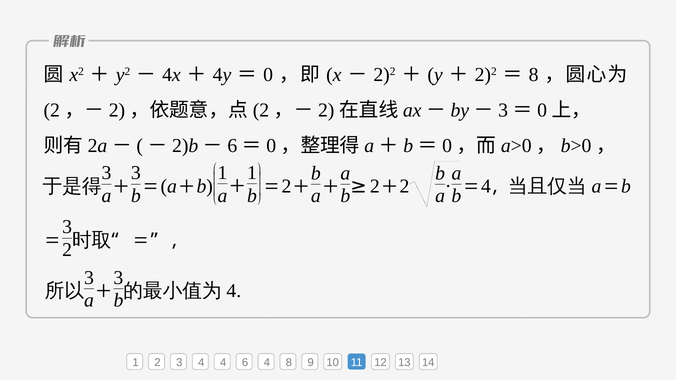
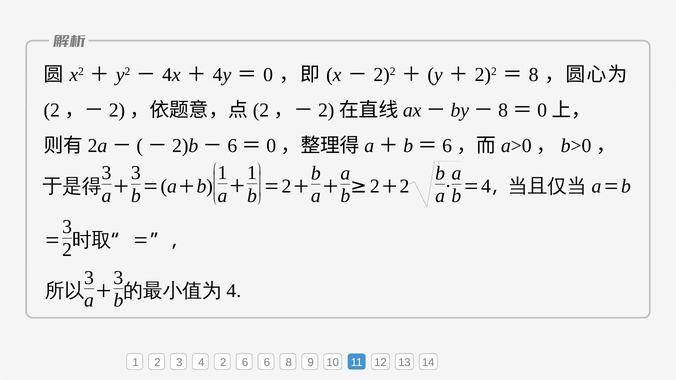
3: 3 -> 8 (503, 110)
0: 0 -> 6 (447, 146)
4 4: 4 -> 2 (223, 363)
6 4: 4 -> 6 (267, 363)
